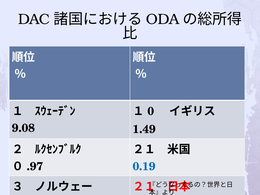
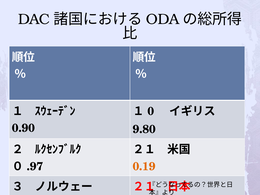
9.08: 9.08 -> 0.90 (23, 128)
1.49: 1.49 -> 9.80 (144, 129)
0.19 colour: blue -> orange (144, 166)
